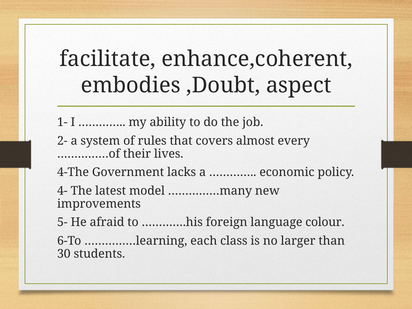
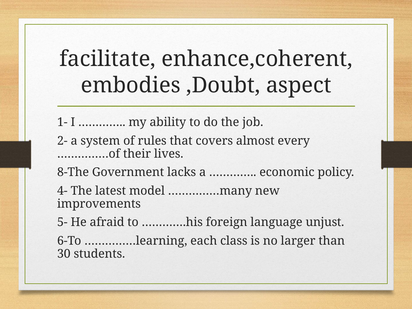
4-The: 4-The -> 8-The (73, 172)
colour: colour -> unjust (325, 222)
